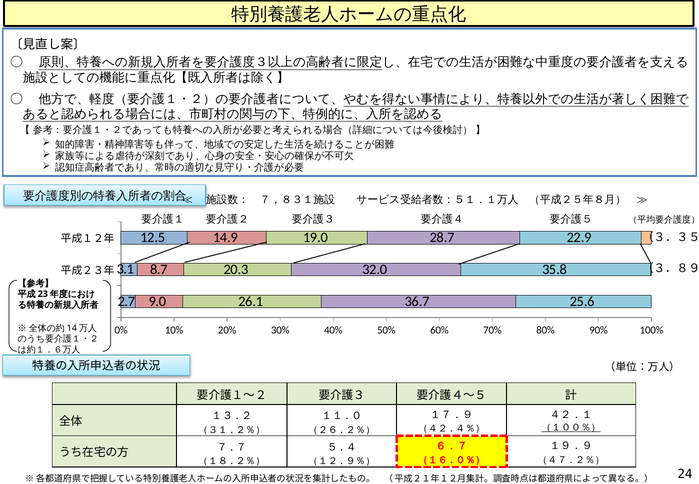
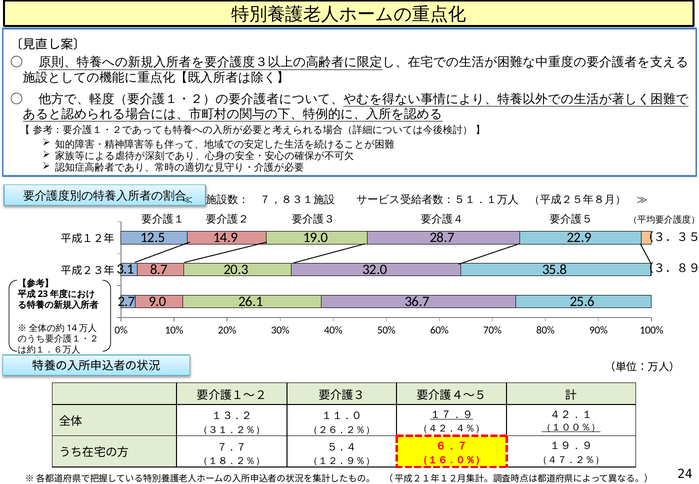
１７．９ underline: none -> present (452, 414)
